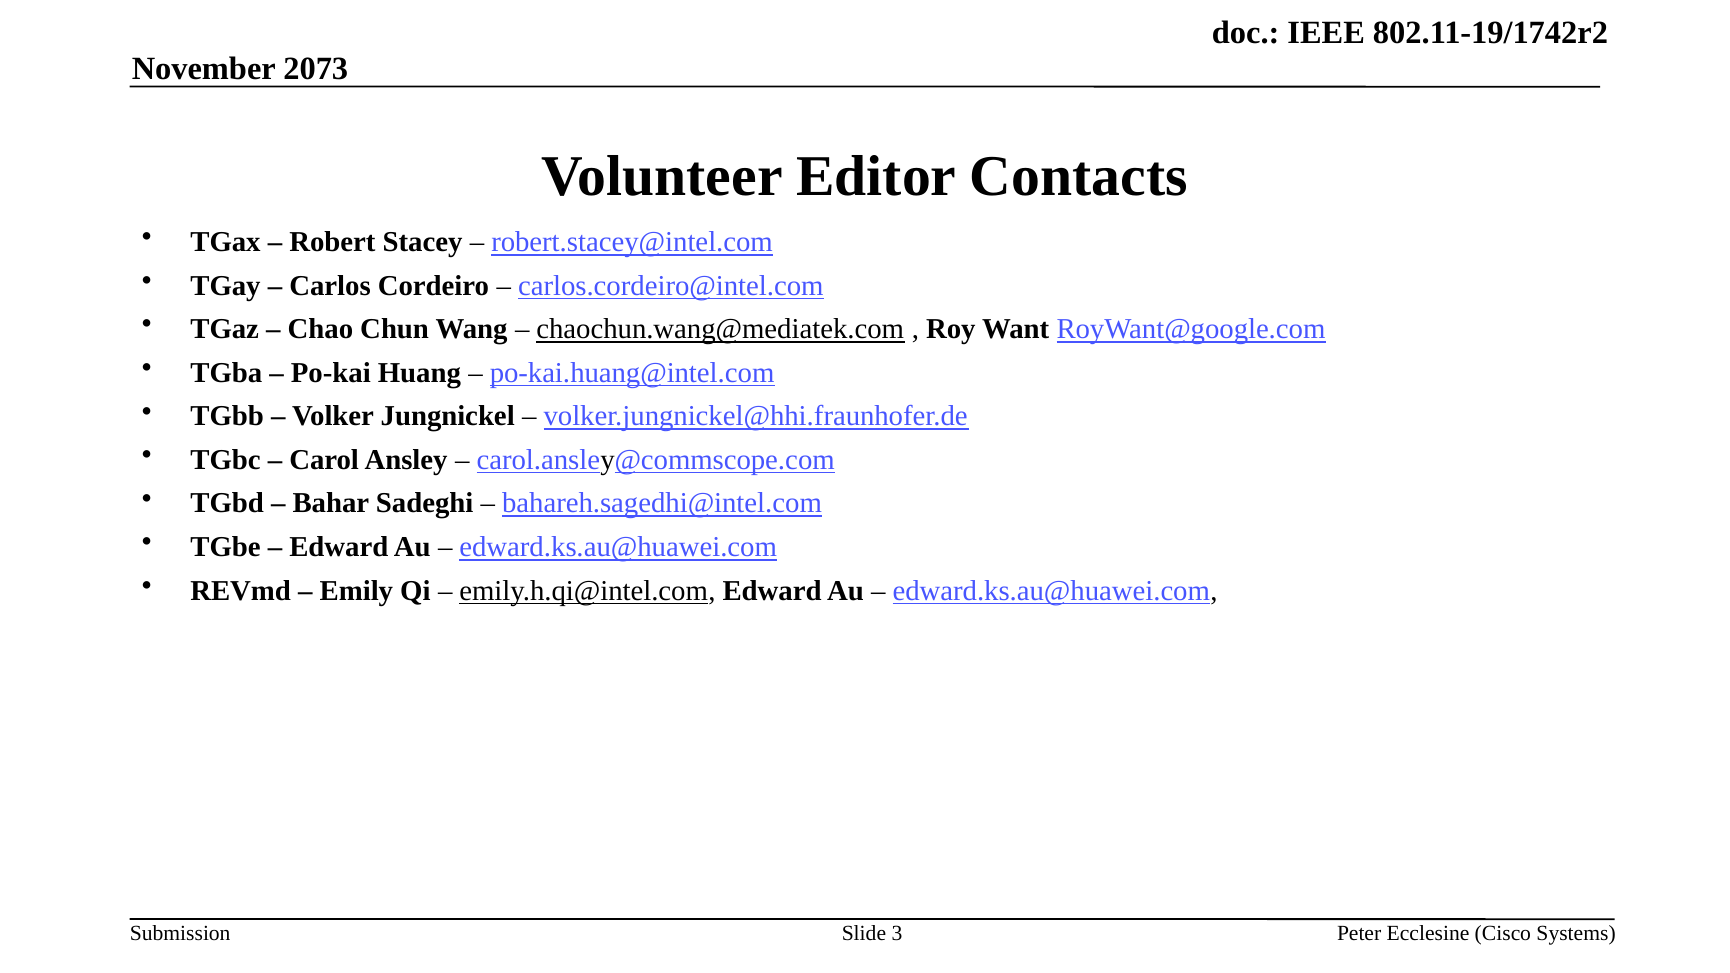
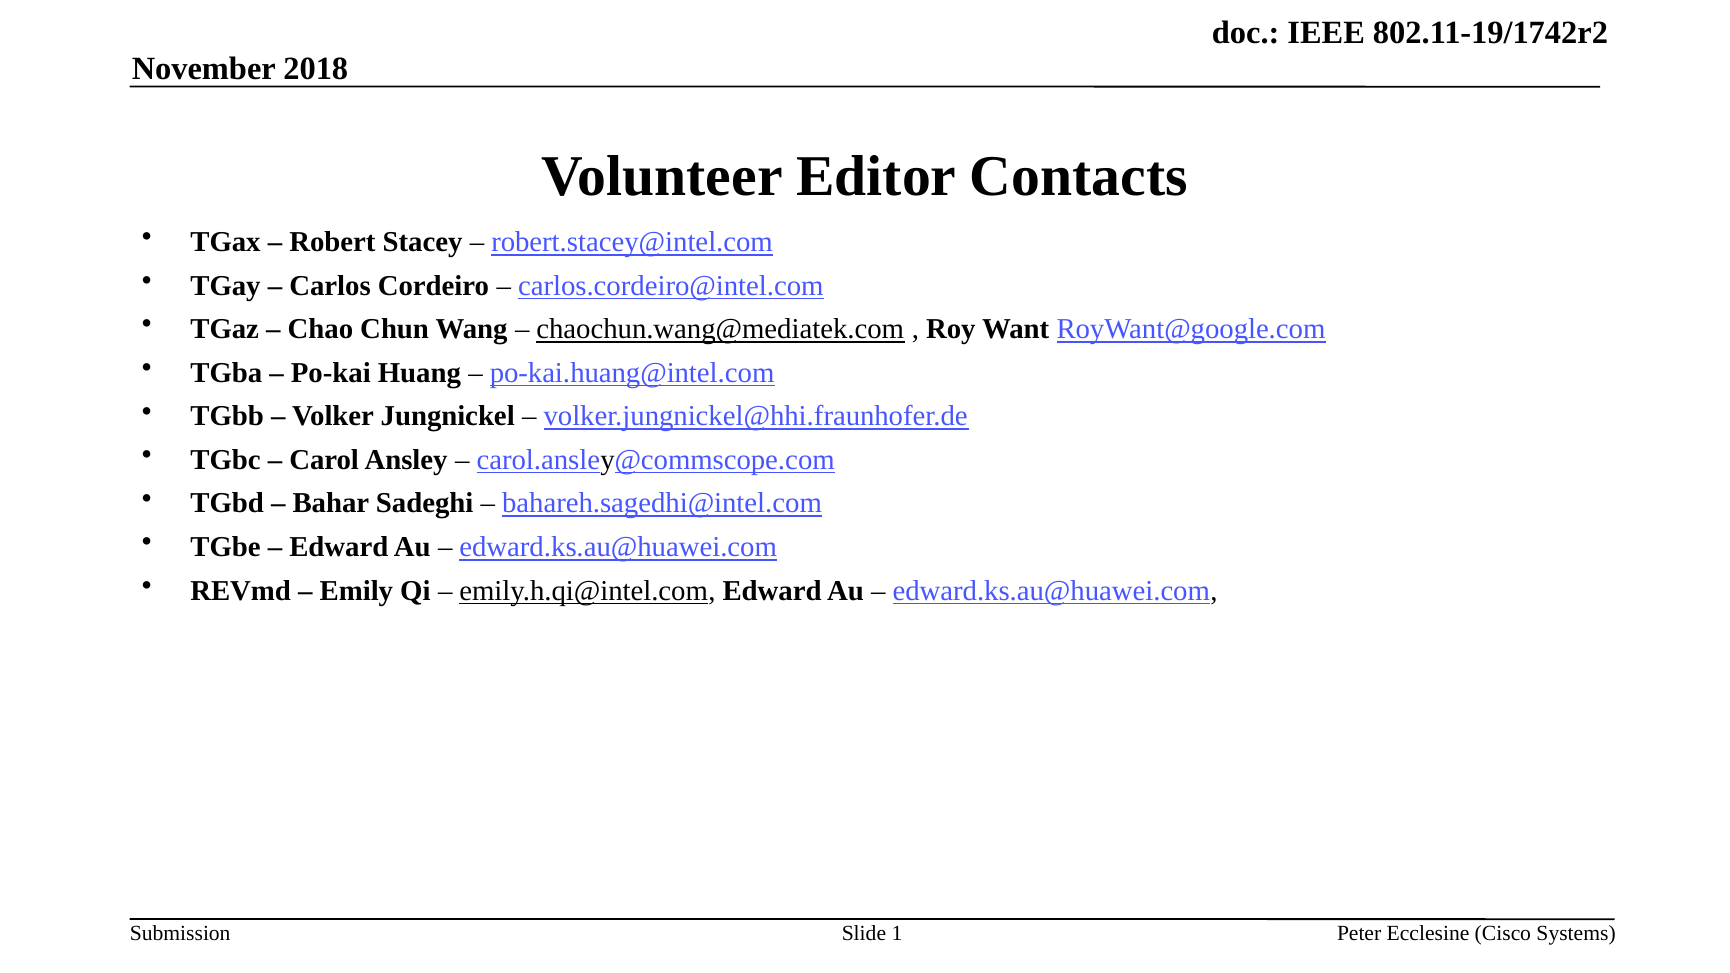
2073: 2073 -> 2018 (316, 69)
3: 3 -> 1 (897, 933)
